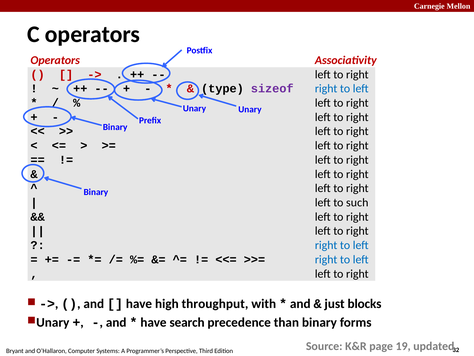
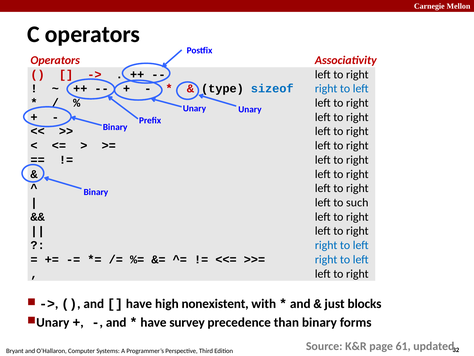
sizeof colour: purple -> blue (272, 89)
throughput: throughput -> nonexistent (215, 303)
search: search -> survey (187, 322)
19: 19 -> 61 (403, 346)
